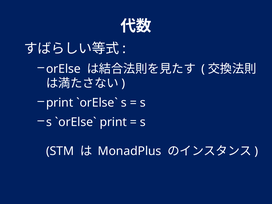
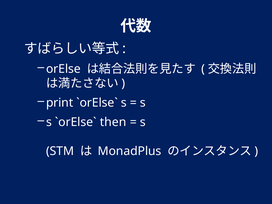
print: print -> then (113, 122)
